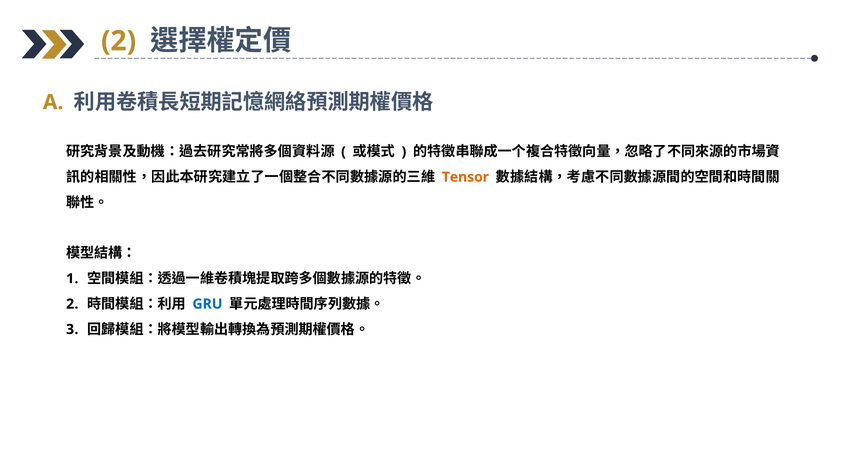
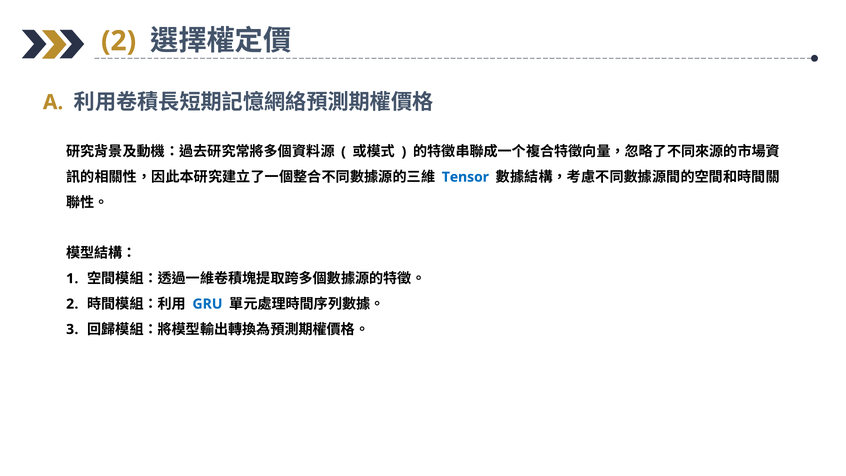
Tensor colour: orange -> blue (465, 177)
